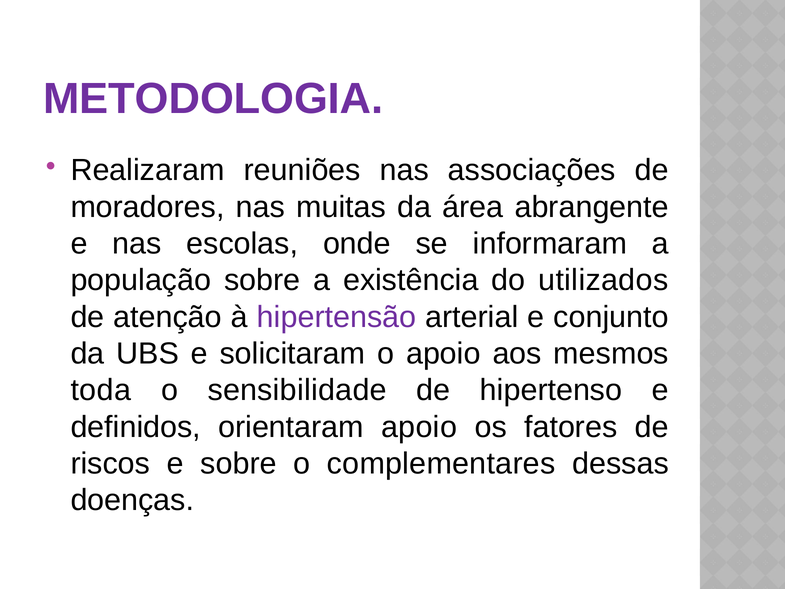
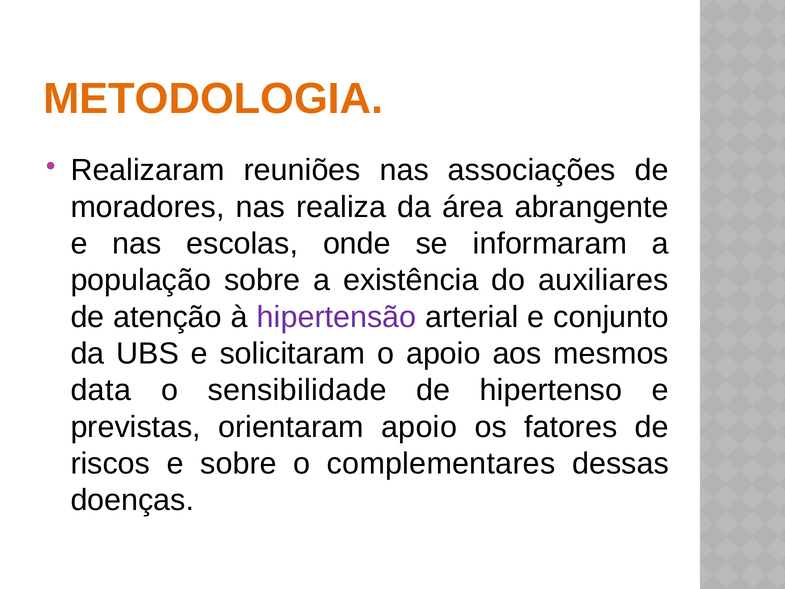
METODOLOGIA colour: purple -> orange (213, 99)
muitas: muitas -> realiza (341, 207)
utilizados: utilizados -> auxiliares (603, 280)
toda: toda -> data (101, 390)
definidos: definidos -> previstas (136, 427)
